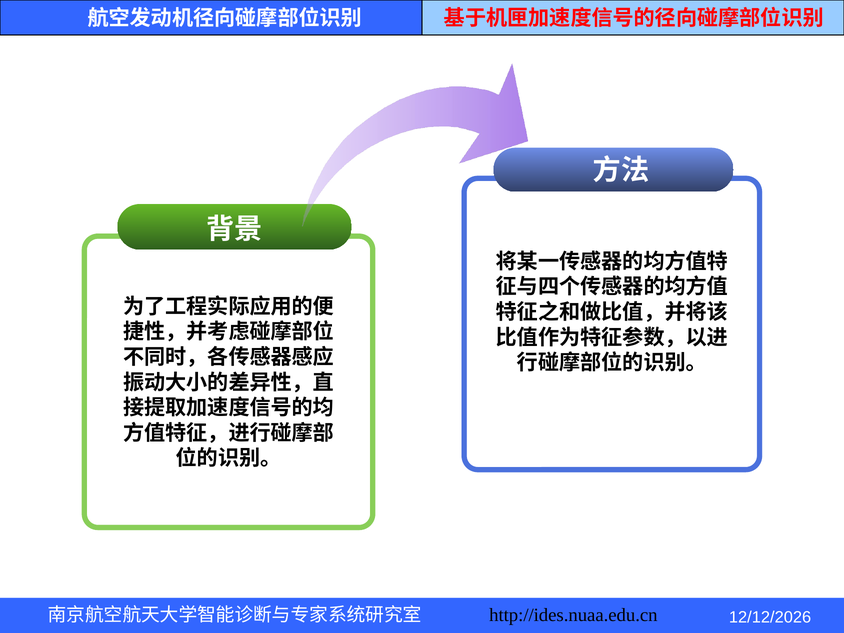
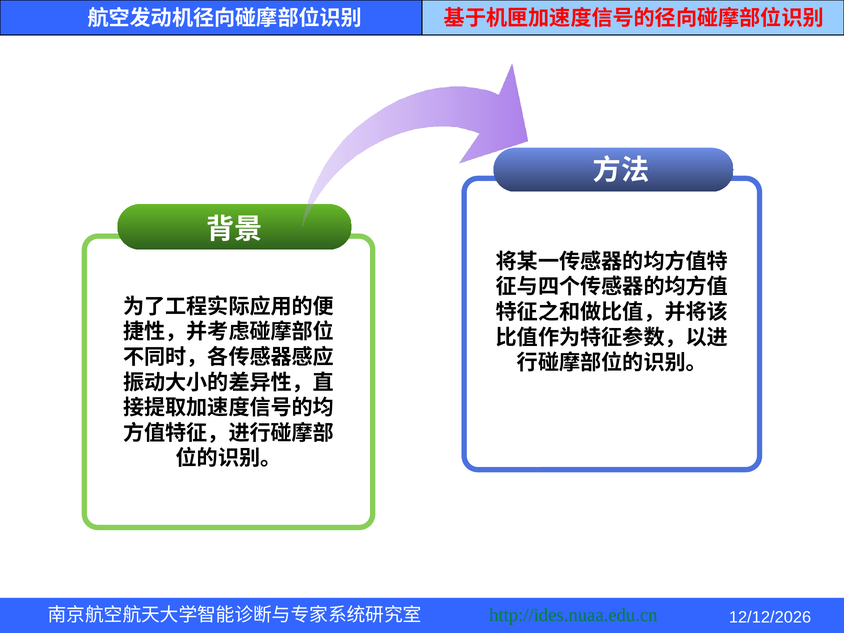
http://ides.nuaa.edu.cn colour: black -> green (573, 615)
